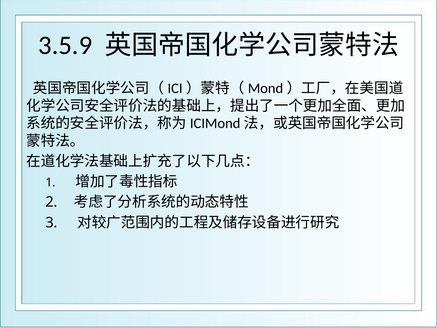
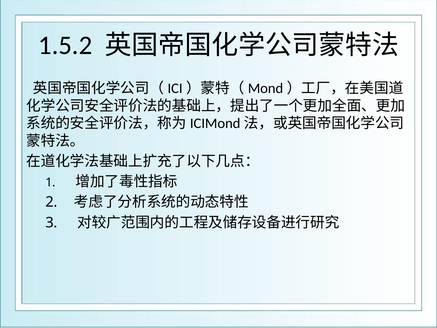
3.5.9: 3.5.9 -> 1.5.2 (65, 45)
